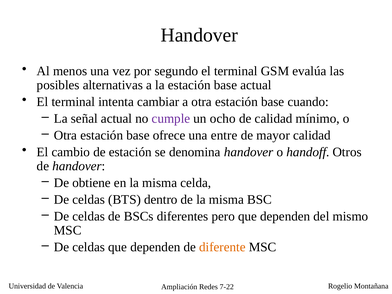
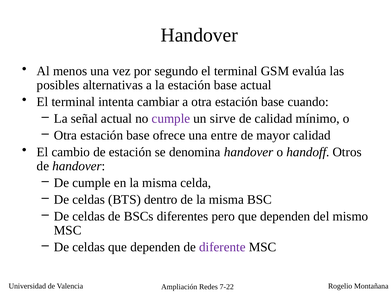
ocho: ocho -> sirve (223, 119)
De obtiene: obtiene -> cumple (92, 183)
diferente colour: orange -> purple (222, 247)
